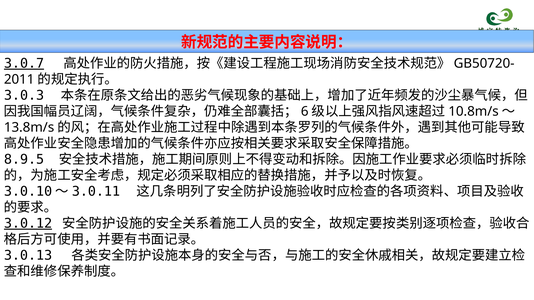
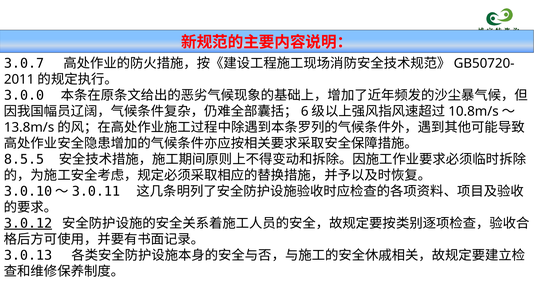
3.0.7 underline: present -> none (24, 63)
3.0.3: 3.0.3 -> 3.0.0 (24, 96)
8.9.5: 8.9.5 -> 8.5.5 (24, 160)
